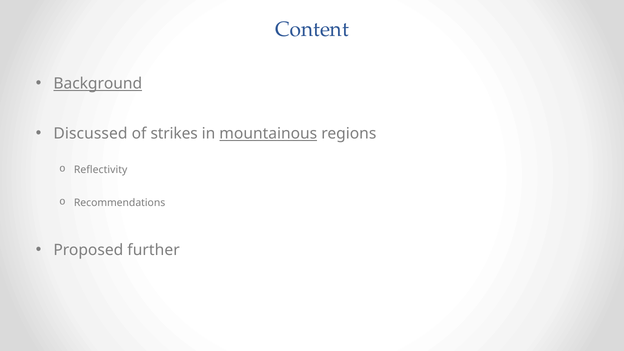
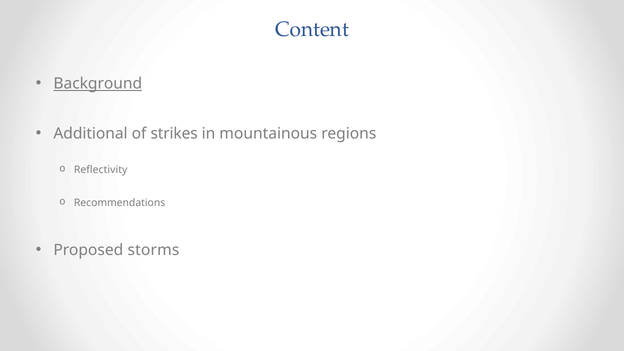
Discussed: Discussed -> Additional (91, 134)
mountainous underline: present -> none (268, 134)
further: further -> storms (153, 250)
